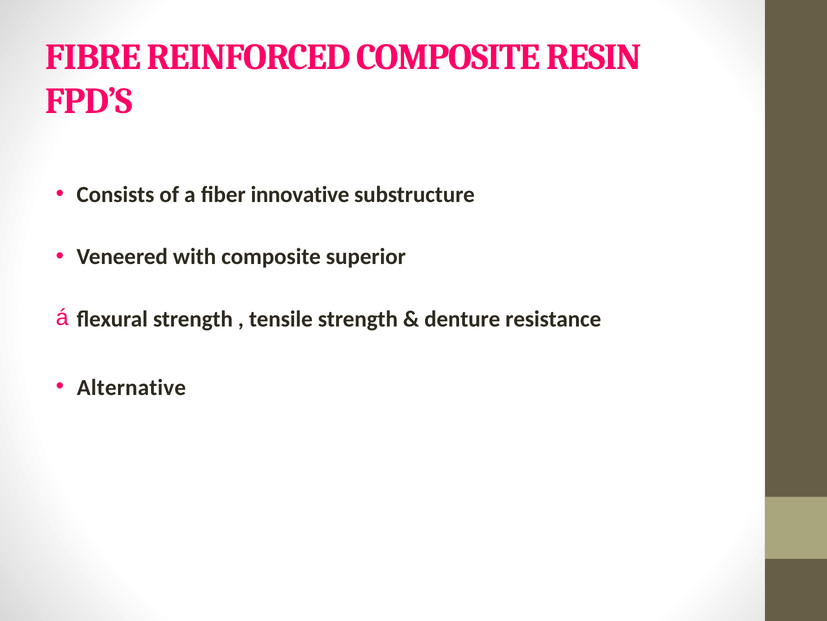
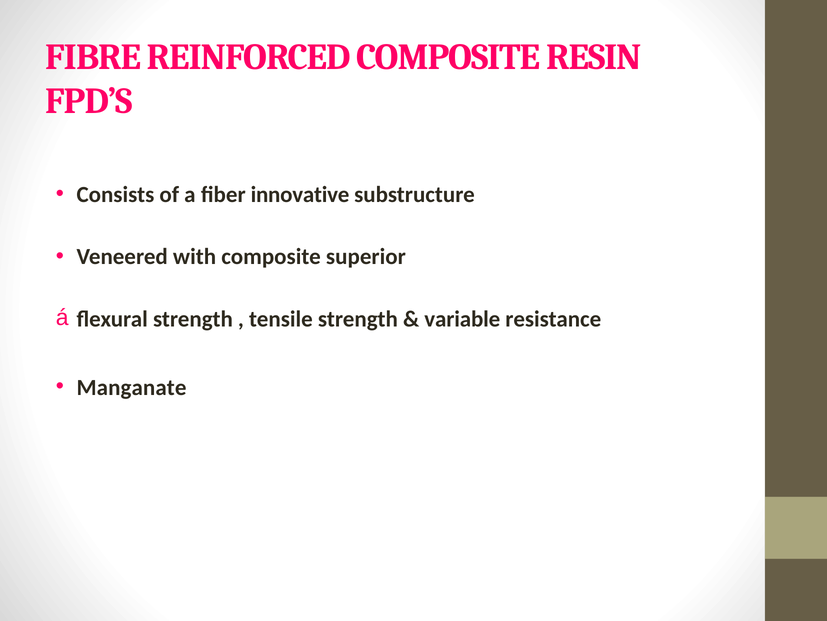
denture: denture -> variable (462, 319)
Alternative: Alternative -> Manganate (131, 387)
